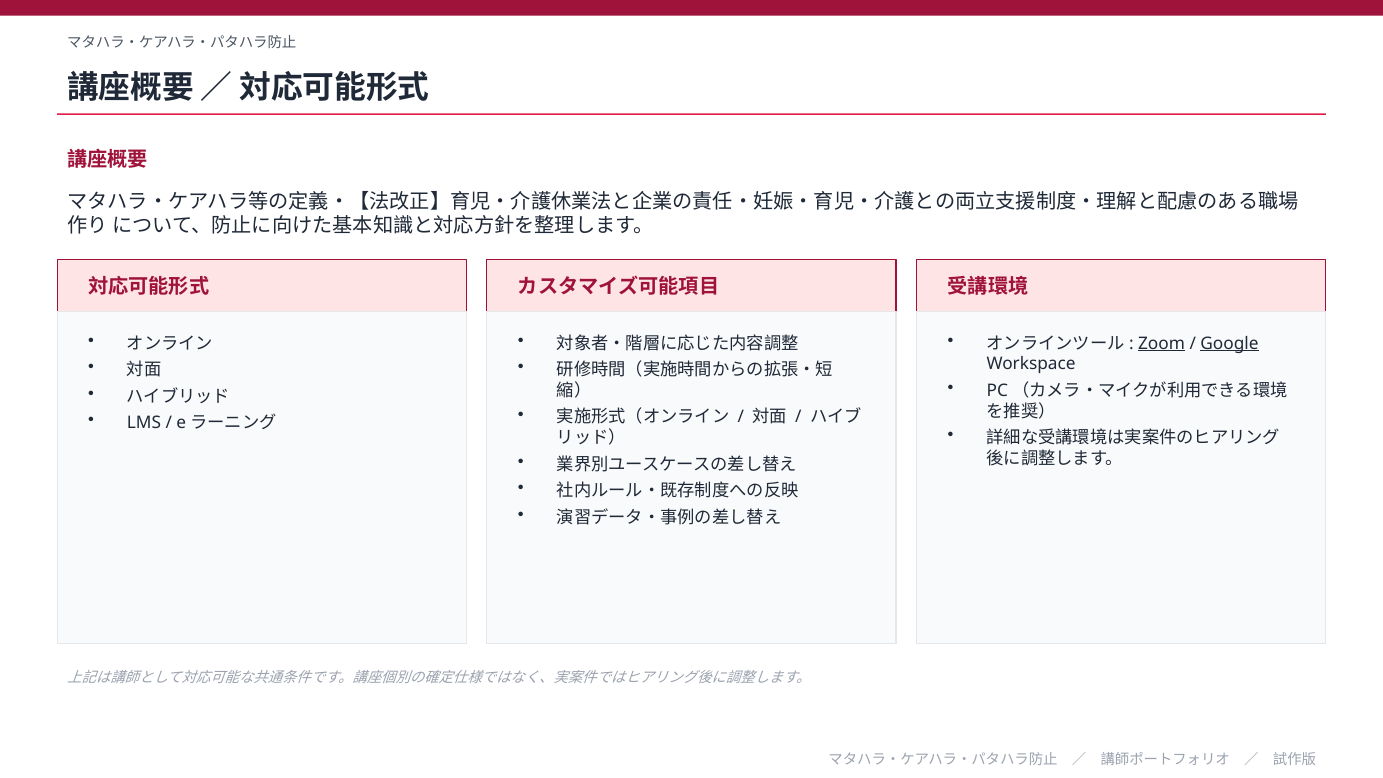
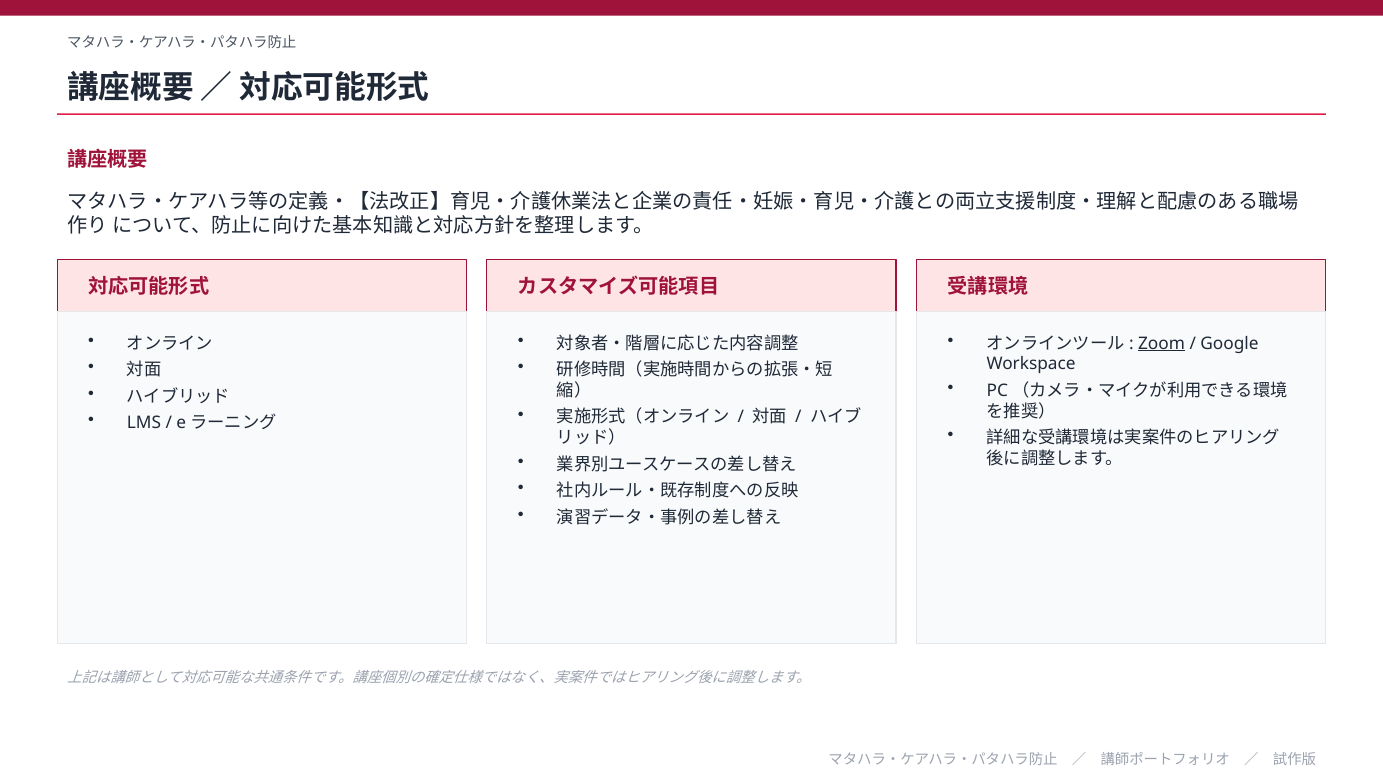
Google underline: present -> none (1230, 343)
